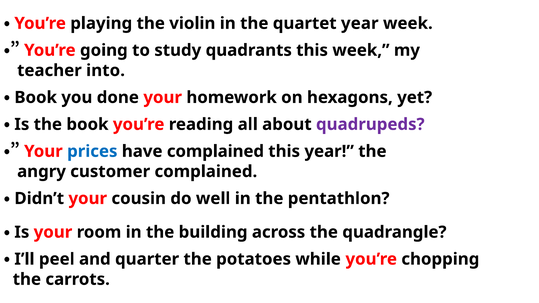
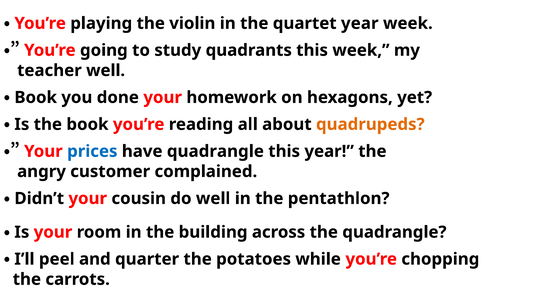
teacher into: into -> well (106, 71)
quadrupeds colour: purple -> orange (370, 124)
have complained: complained -> quadrangle (215, 151)
